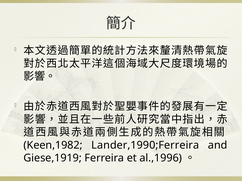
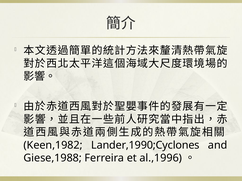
Lander,1990;Ferreira: Lander,1990;Ferreira -> Lander,1990;Cyclones (145, 145)
Giese,1919: Giese,1919 -> Giese,1988 (53, 158)
